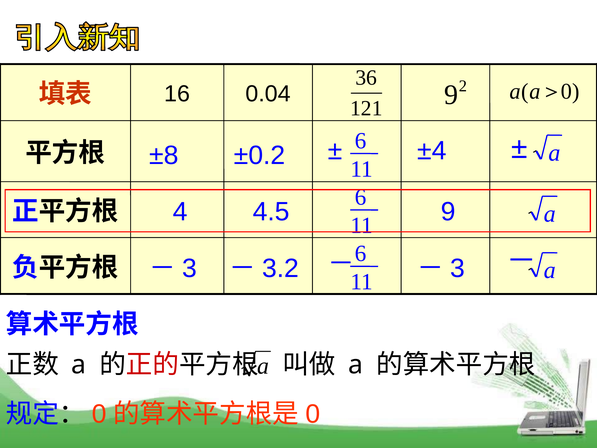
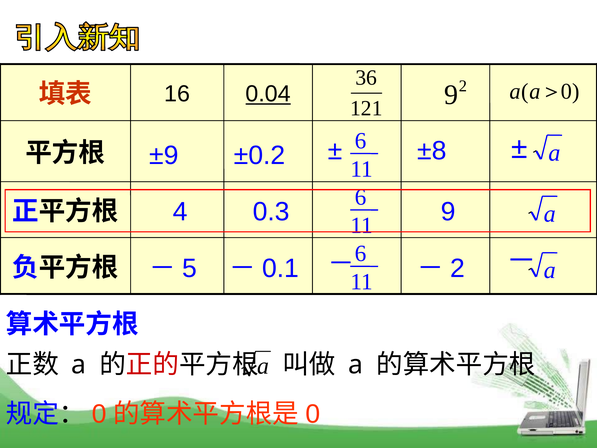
0.04 underline: none -> present (268, 94)
±4: ±4 -> ±8 (432, 151)
±8: ±8 -> ±9 (164, 155)
4.5: 4.5 -> 0.3 (271, 212)
3: 3 -> 5 (190, 268)
3.2: 3.2 -> 0.1 (281, 268)
3: 3 -> 2 (458, 268)
